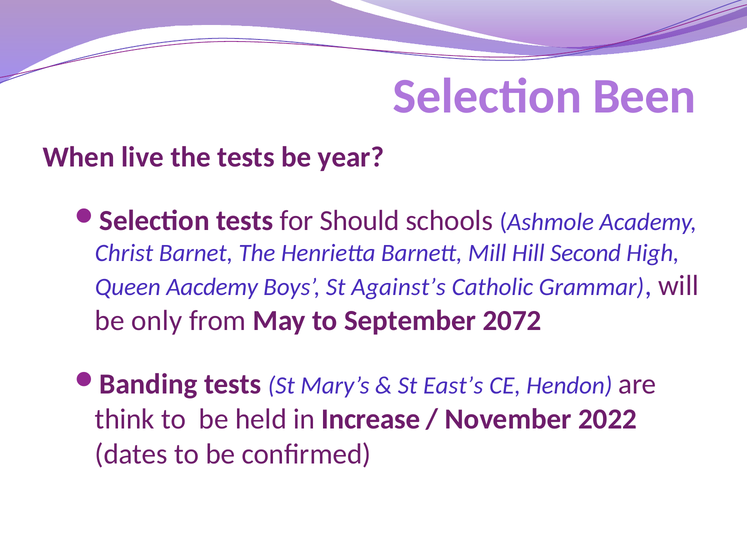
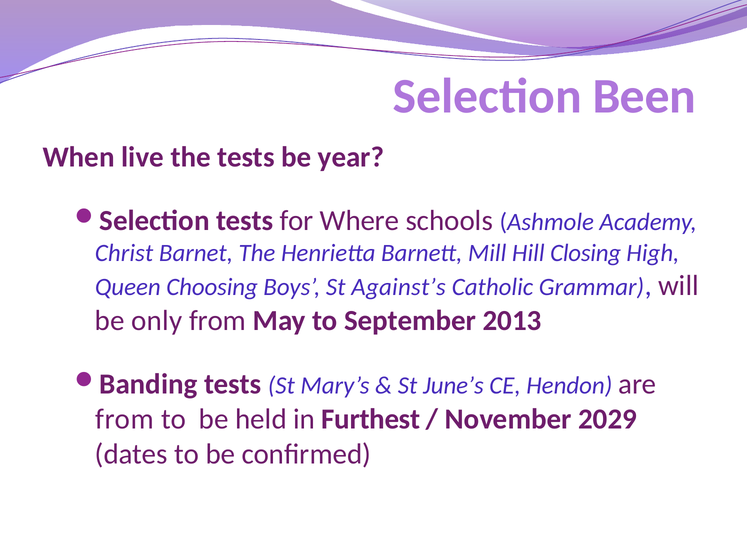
Should: Should -> Where (360, 221)
Second: Second -> Closing (586, 253)
Aacdemy: Aacdemy -> Choosing (212, 287)
2072: 2072 -> 2013 (512, 321)
East’s: East’s -> June’s (453, 386)
think: think -> from (125, 419)
Increase: Increase -> Furthest (371, 419)
2022: 2022 -> 2029 (608, 419)
